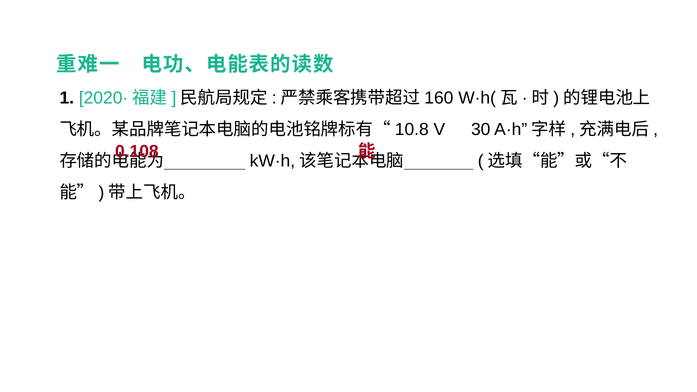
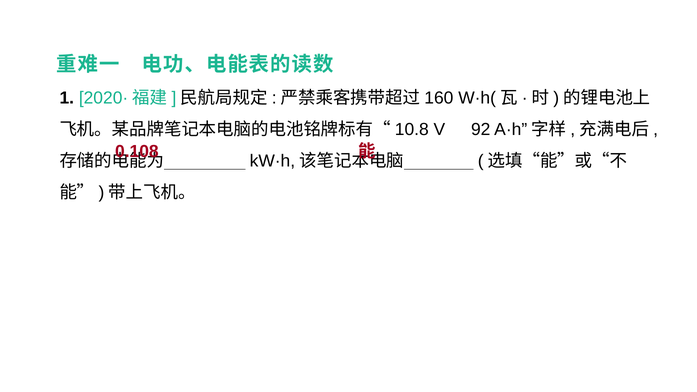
30: 30 -> 92 (481, 130)
